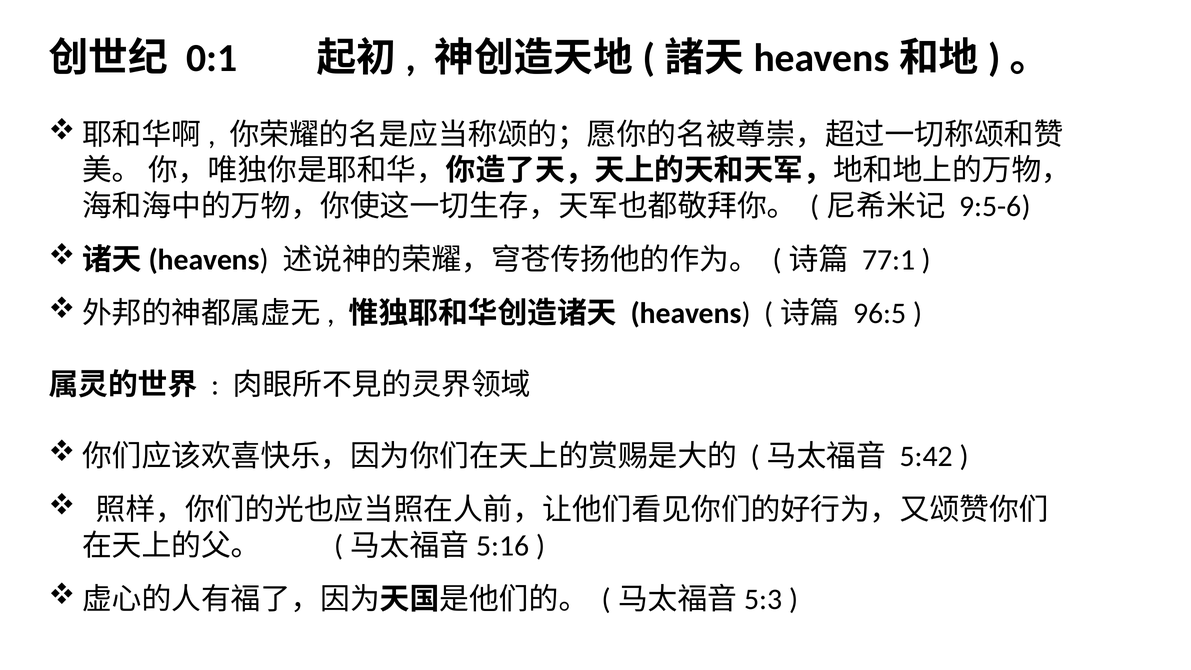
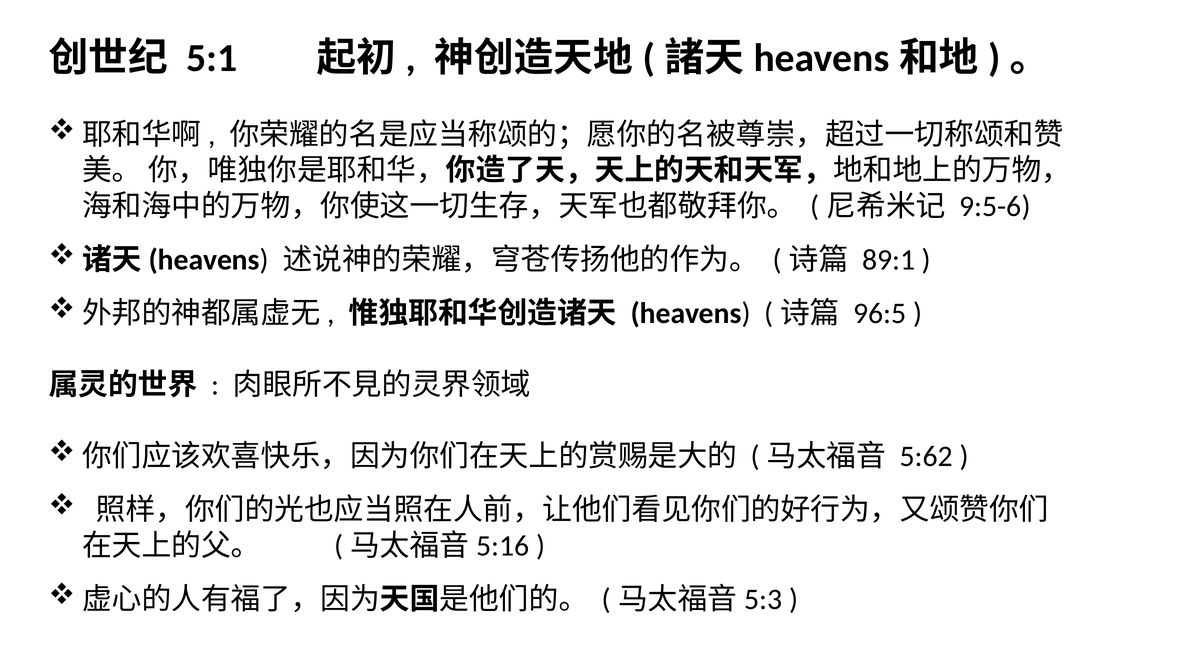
0:1: 0:1 -> 5:1 (212, 58)
77:1: 77:1 -> 89:1 (889, 260)
5:42: 5:42 -> 5:62 (926, 456)
